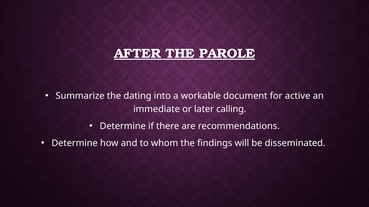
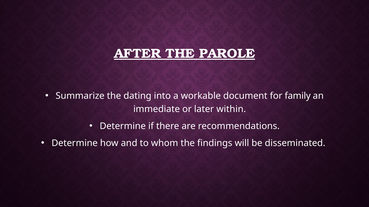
active: active -> family (298, 96)
calling: calling -> within (231, 109)
